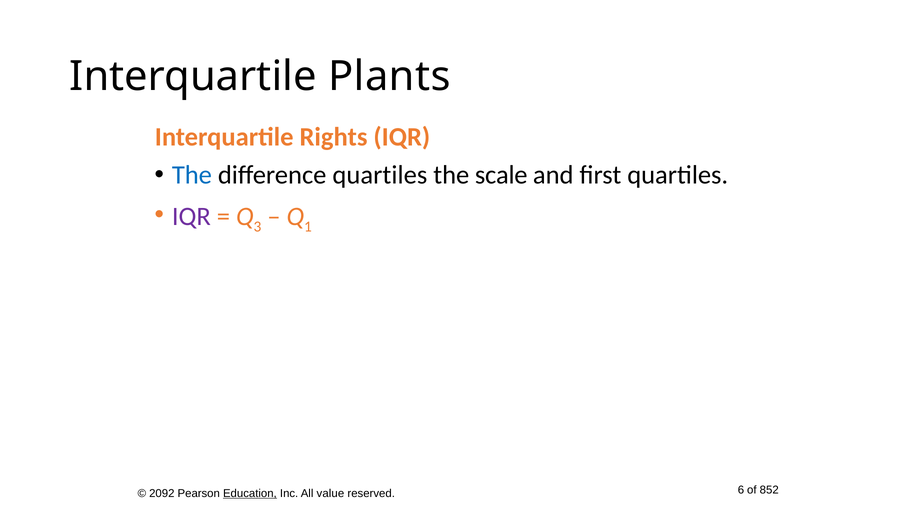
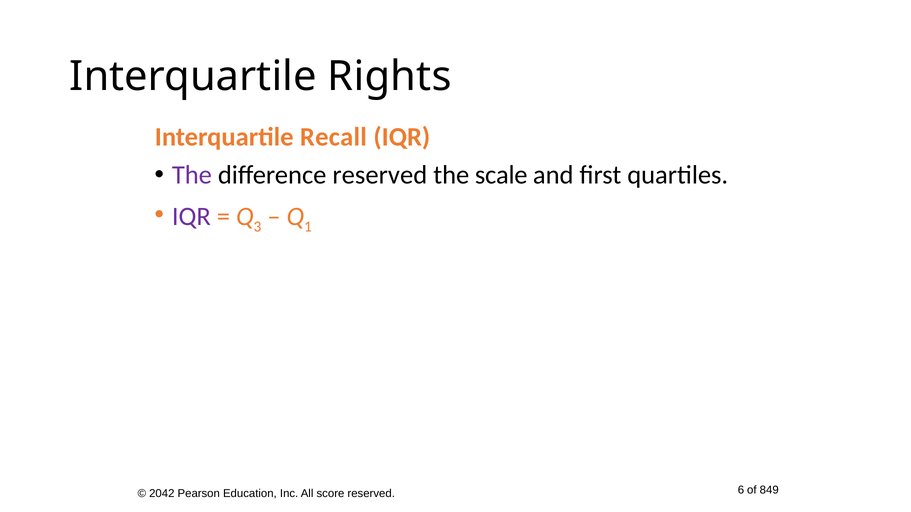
Plants: Plants -> Rights (390, 77)
Rights: Rights -> Recall (333, 137)
The colour: blue -> purple (192, 175)
difference quartiles: quartiles -> reserved (380, 175)
852: 852 -> 849 (769, 490)
2092: 2092 -> 2042 (162, 494)
Education underline: present -> none (250, 494)
value: value -> score (330, 494)
